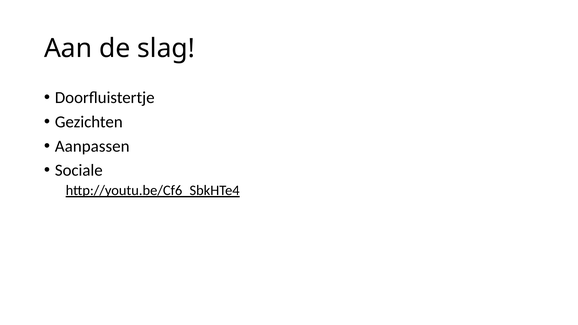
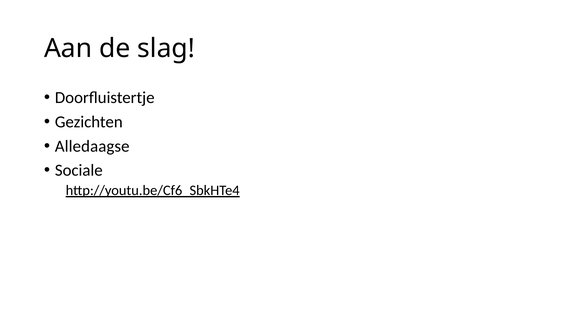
Aanpassen: Aanpassen -> Alledaagse (92, 146)
